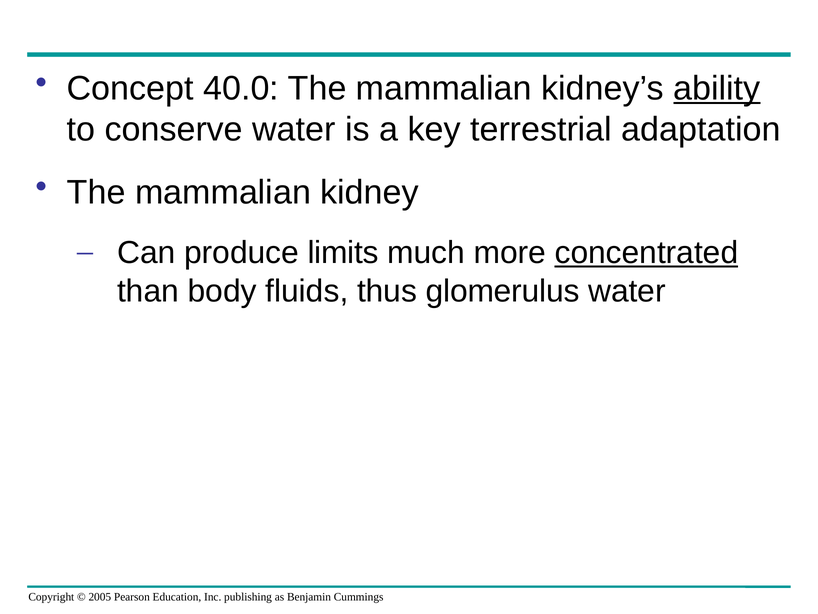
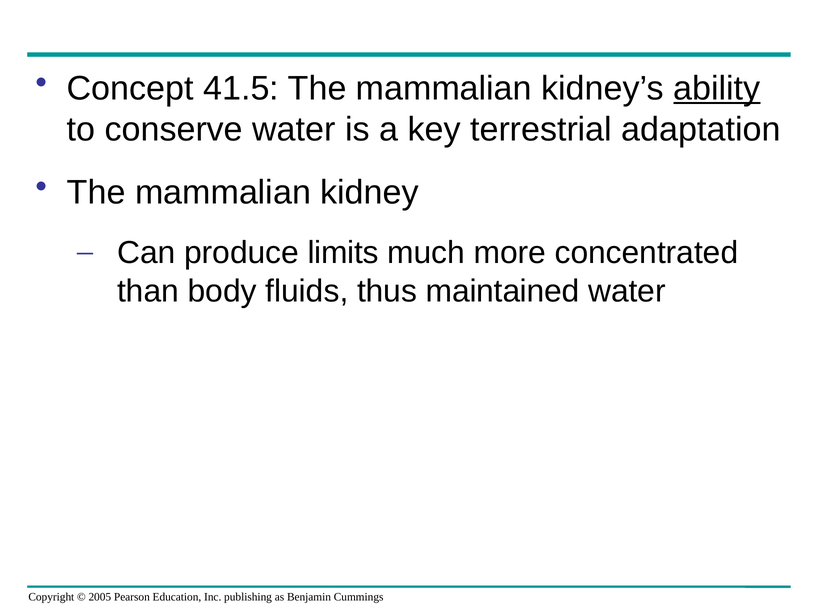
40.0: 40.0 -> 41.5 (241, 88)
concentrated underline: present -> none (646, 253)
glomerulus: glomerulus -> maintained (503, 291)
